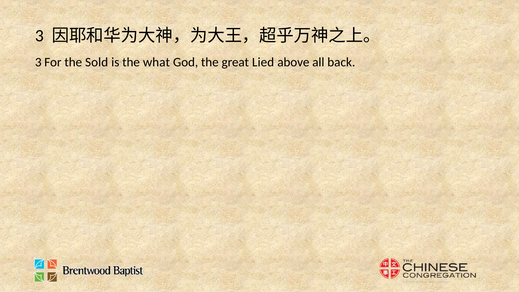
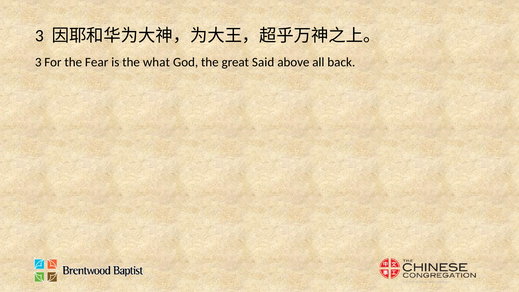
Sold: Sold -> Fear (97, 62)
Lied: Lied -> Said (263, 62)
